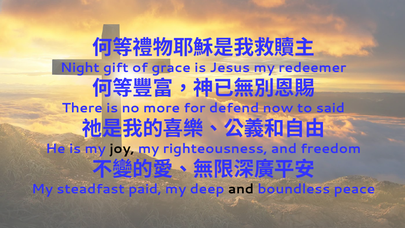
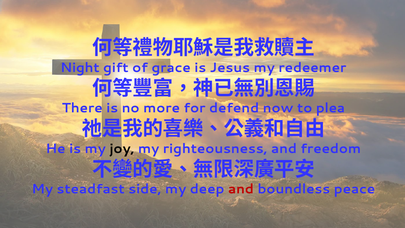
said: said -> plea (330, 108)
paid: paid -> side (145, 189)
and colour: black -> red (241, 189)
